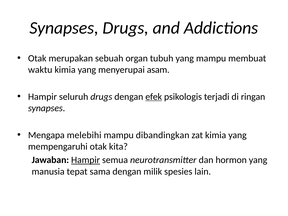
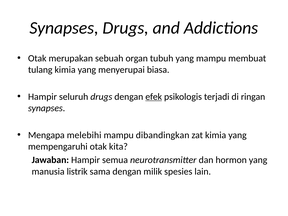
waktu: waktu -> tulang (40, 70)
asam: asam -> biasa (158, 70)
Hampir underline: present -> none (86, 160)
tepat: tepat -> listrik (77, 172)
